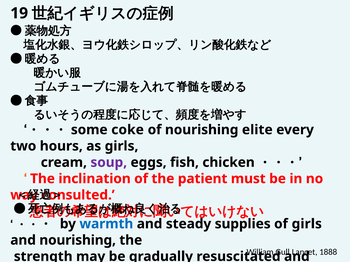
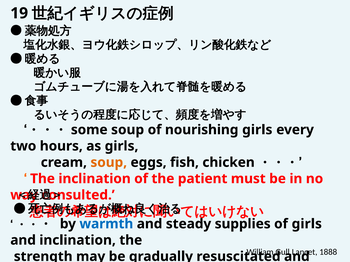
coke: coke -> soup (128, 130)
nourishing elite: elite -> girls (257, 130)
soup colour: purple -> orange (109, 163)
and nourishing: nourishing -> inclination (78, 241)
